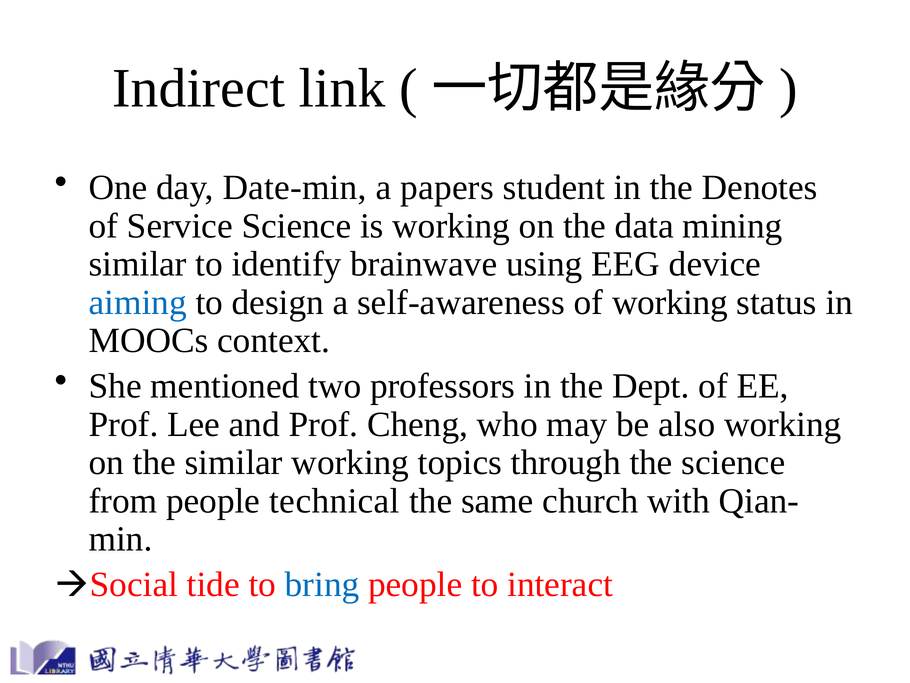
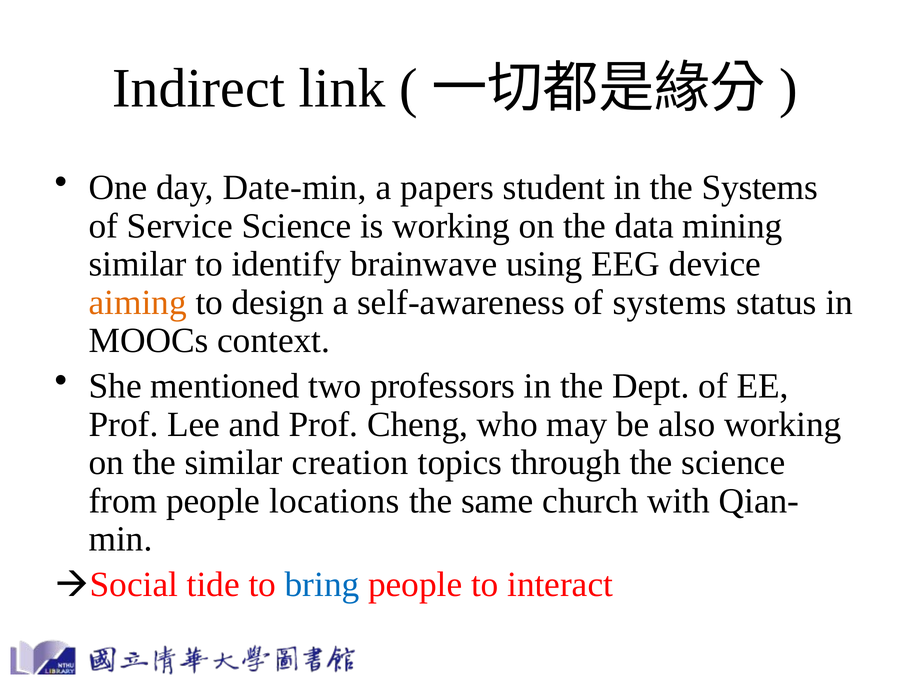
the Denotes: Denotes -> Systems (760, 188)
aiming colour: blue -> orange (138, 302)
of working: working -> systems (670, 302)
similar working: working -> creation (350, 462)
technical: technical -> locations (335, 501)
